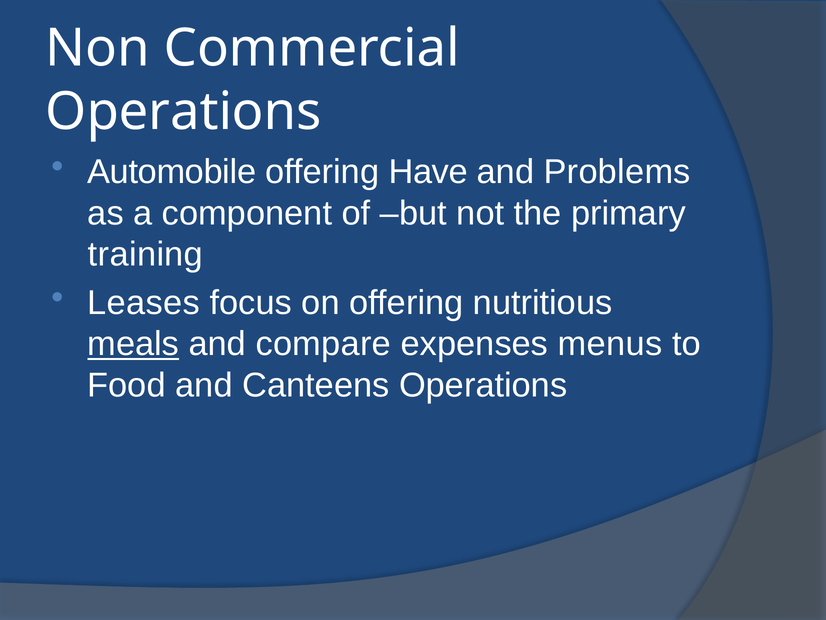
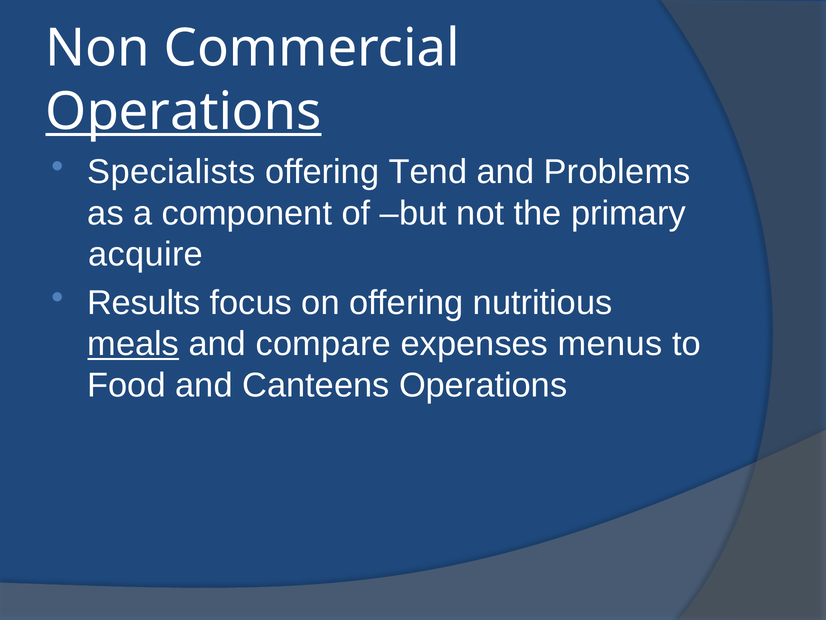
Operations underline: none -> present (183, 112)
Automobile: Automobile -> Specialists (171, 172)
Have: Have -> Tend (428, 172)
training: training -> acquire (145, 254)
Leases: Leases -> Results (144, 302)
